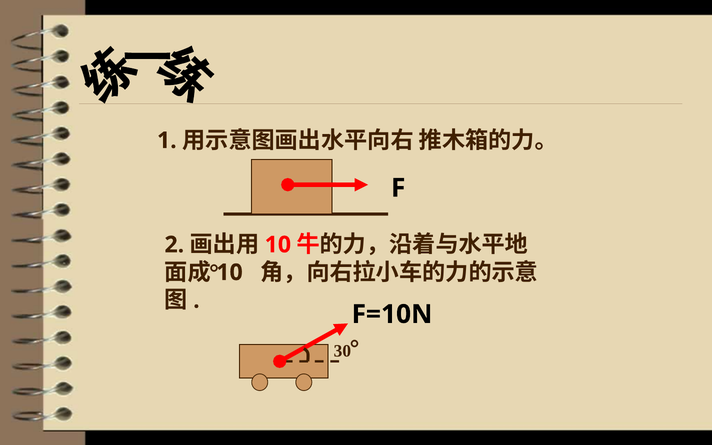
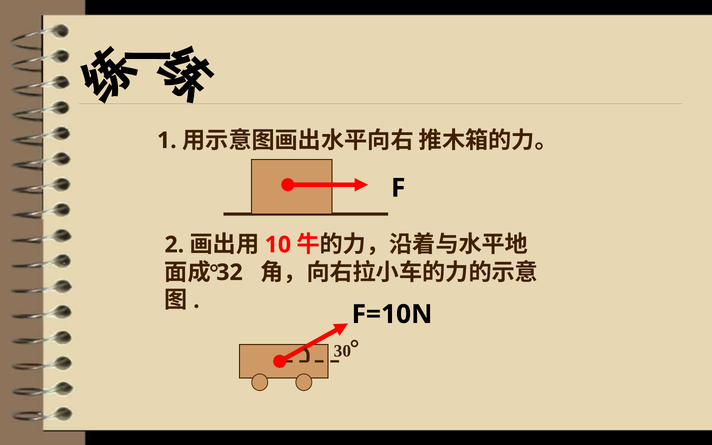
10: 10 -> 32 (230, 272)
